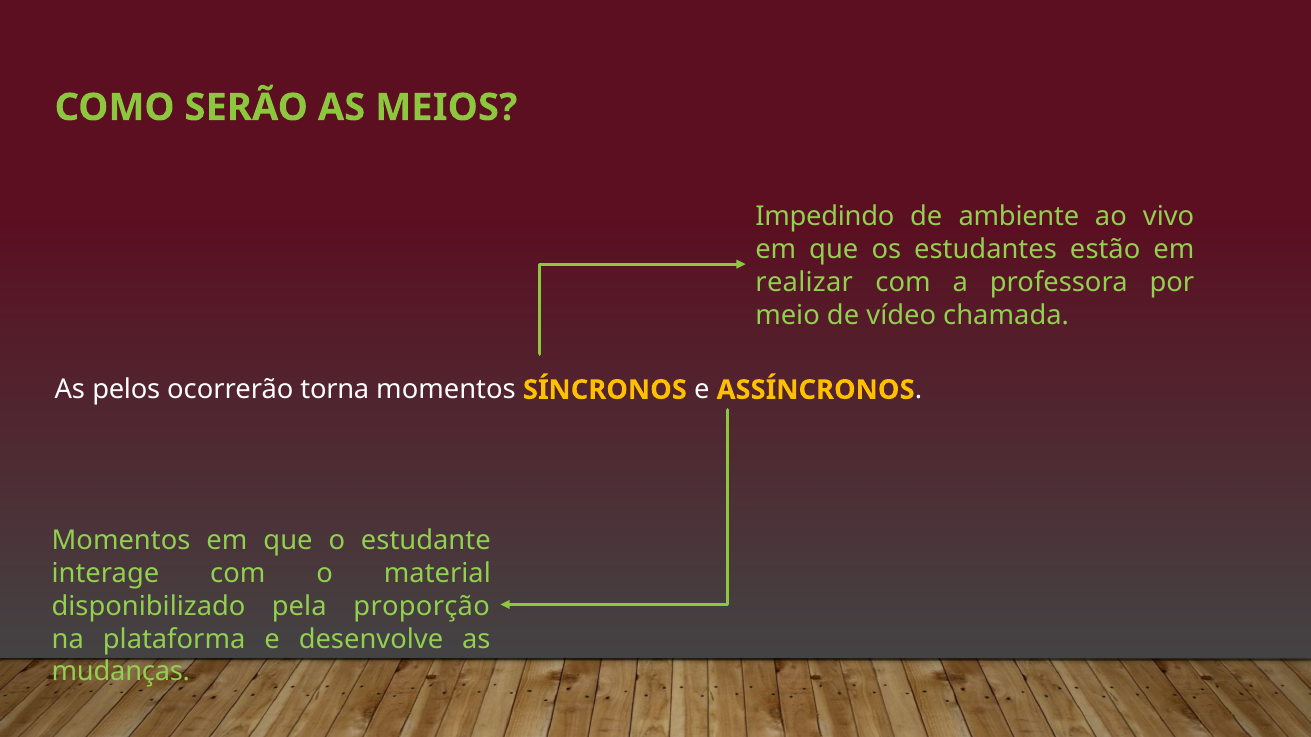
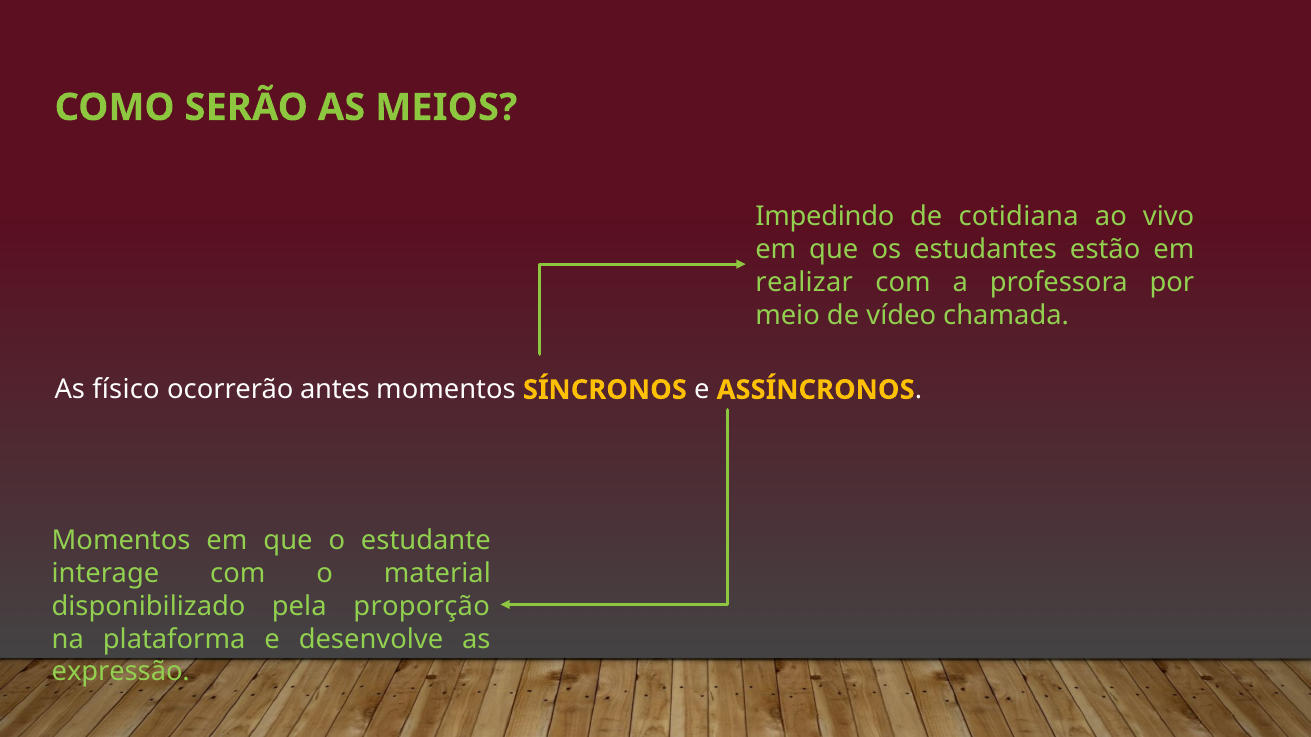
ambiente: ambiente -> cotidiana (1019, 217)
pelos: pelos -> físico (126, 390)
torna: torna -> antes (335, 390)
mudanças: mudanças -> expressão (121, 672)
